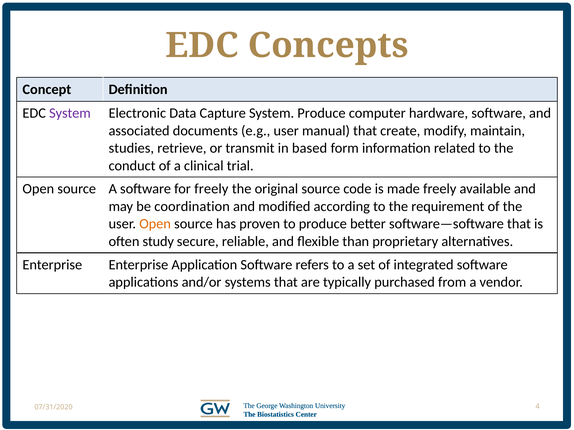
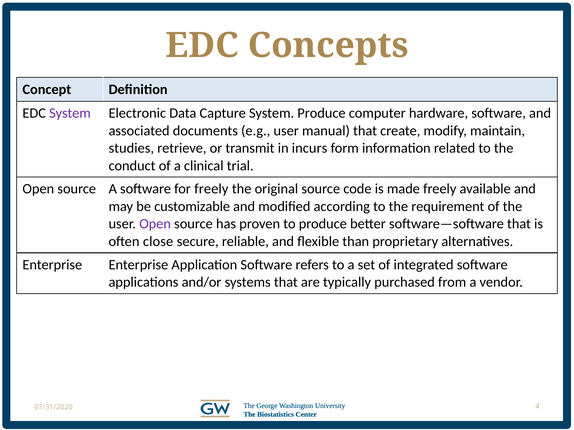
based: based -> incurs (310, 148)
coordination: coordination -> customizable (192, 207)
Open colour: orange -> purple (155, 224)
study: study -> close (158, 242)
